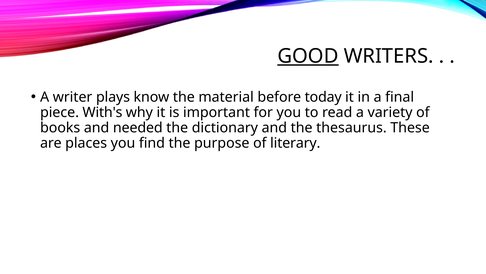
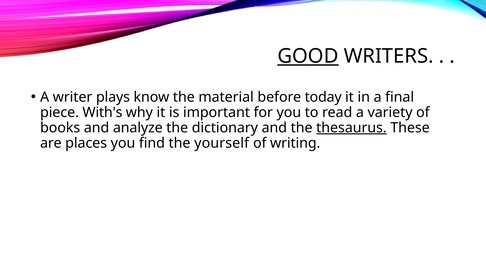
needed: needed -> analyze (138, 127)
thesaurus underline: none -> present (351, 127)
purpose: purpose -> yourself (222, 143)
literary: literary -> writing (295, 143)
